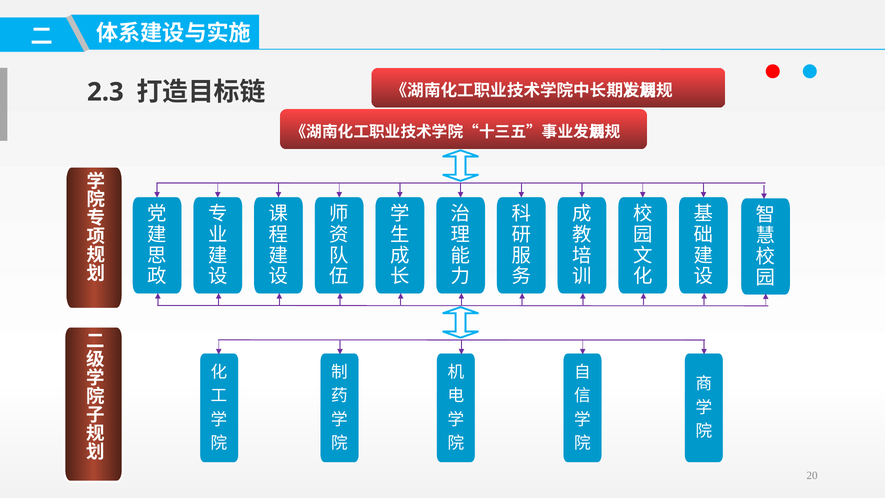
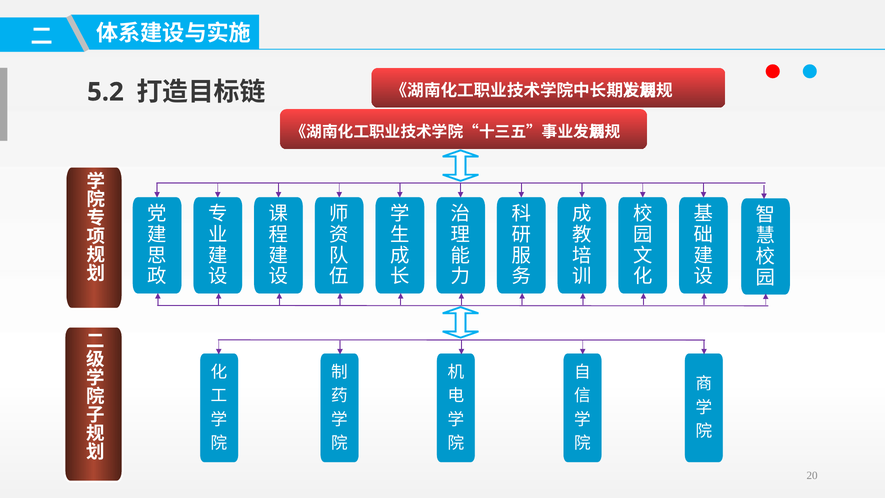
2.3: 2.3 -> 5.2 (105, 92)
